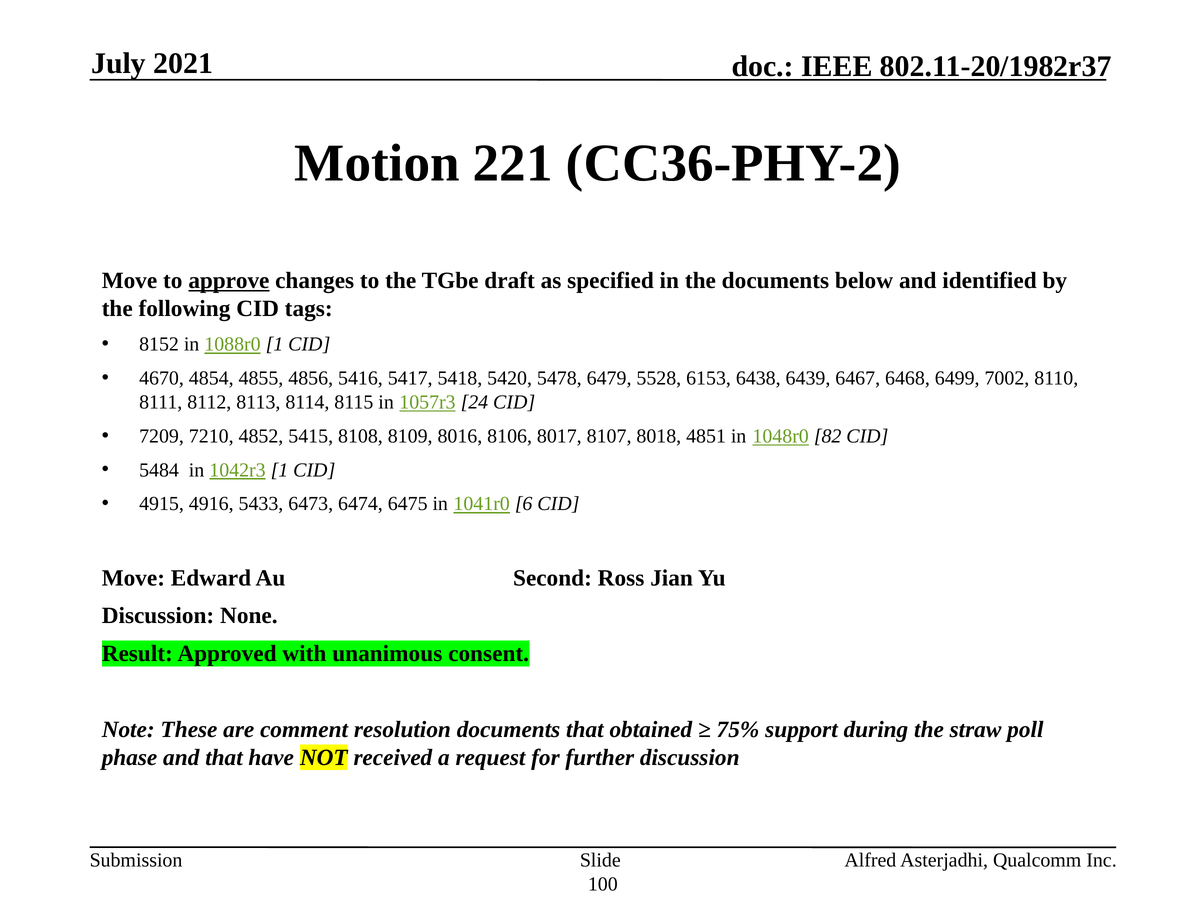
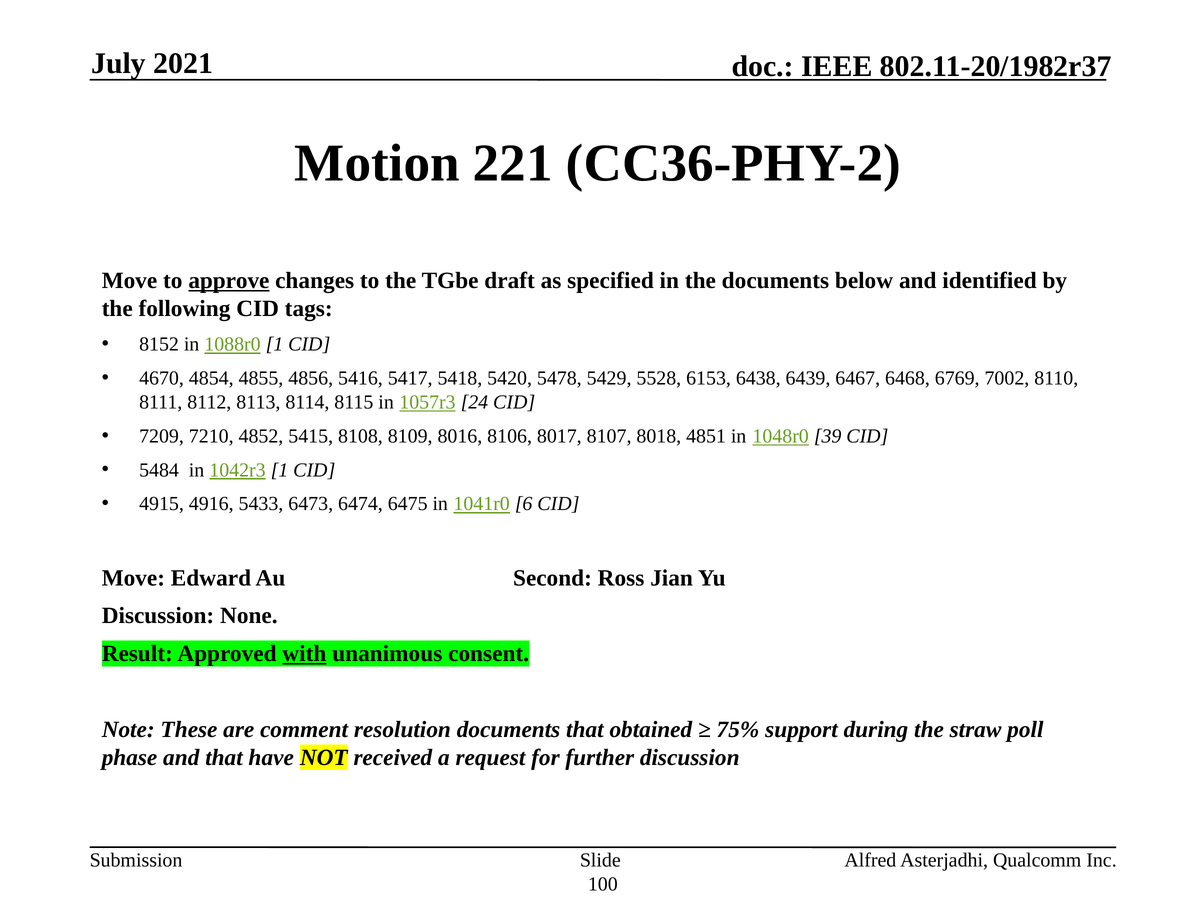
6479: 6479 -> 5429 (609, 378)
6499: 6499 -> 6769 (957, 378)
82: 82 -> 39 (828, 436)
with underline: none -> present (304, 654)
